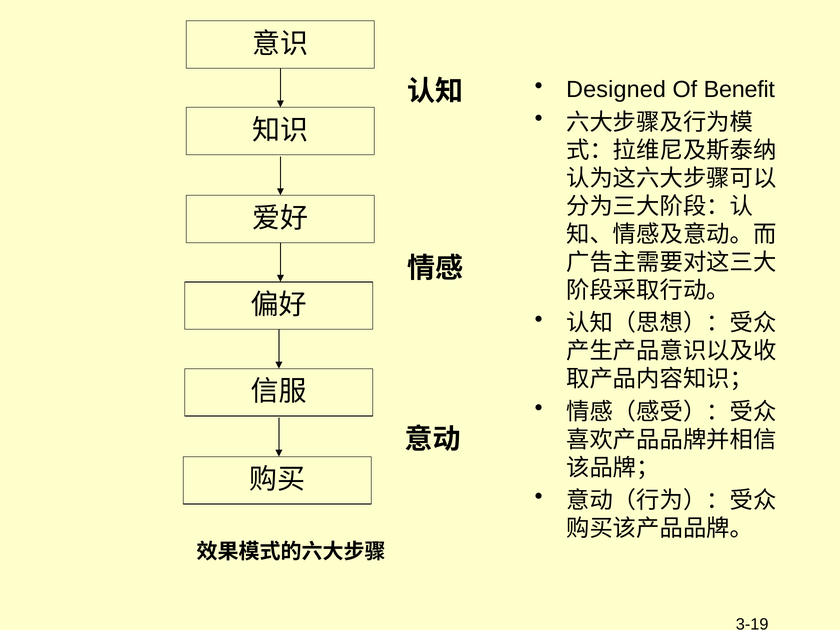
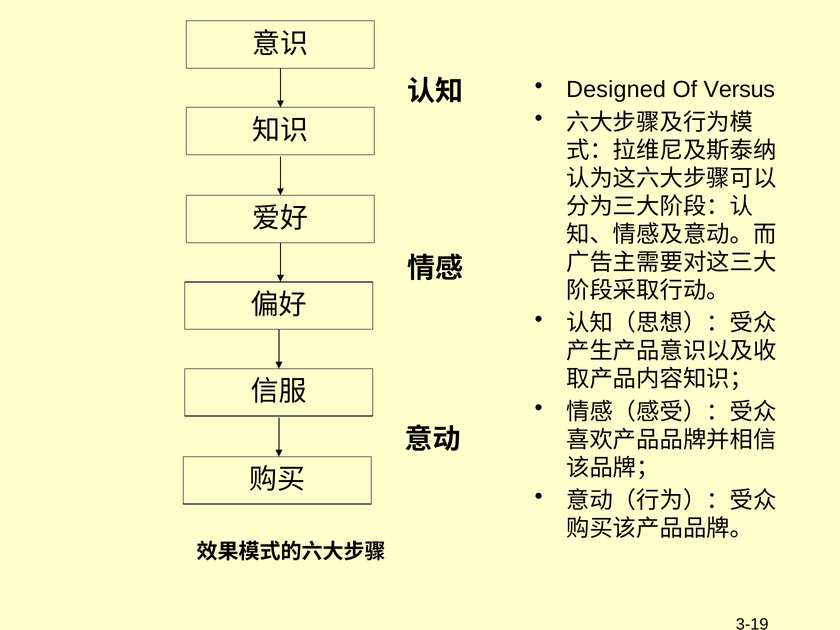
Benefit: Benefit -> Versus (739, 90)
